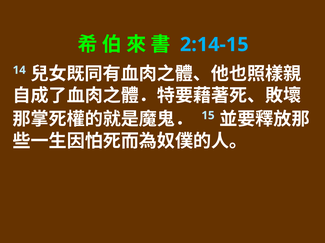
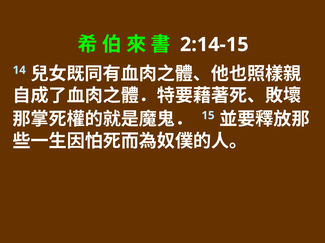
2:14-15 colour: light blue -> white (214, 45)
